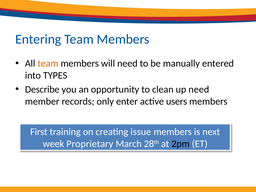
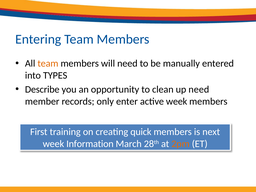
active users: users -> week (177, 101)
issue: issue -> quick (141, 132)
Proprietary: Proprietary -> Information (90, 144)
2pm colour: black -> orange (180, 144)
